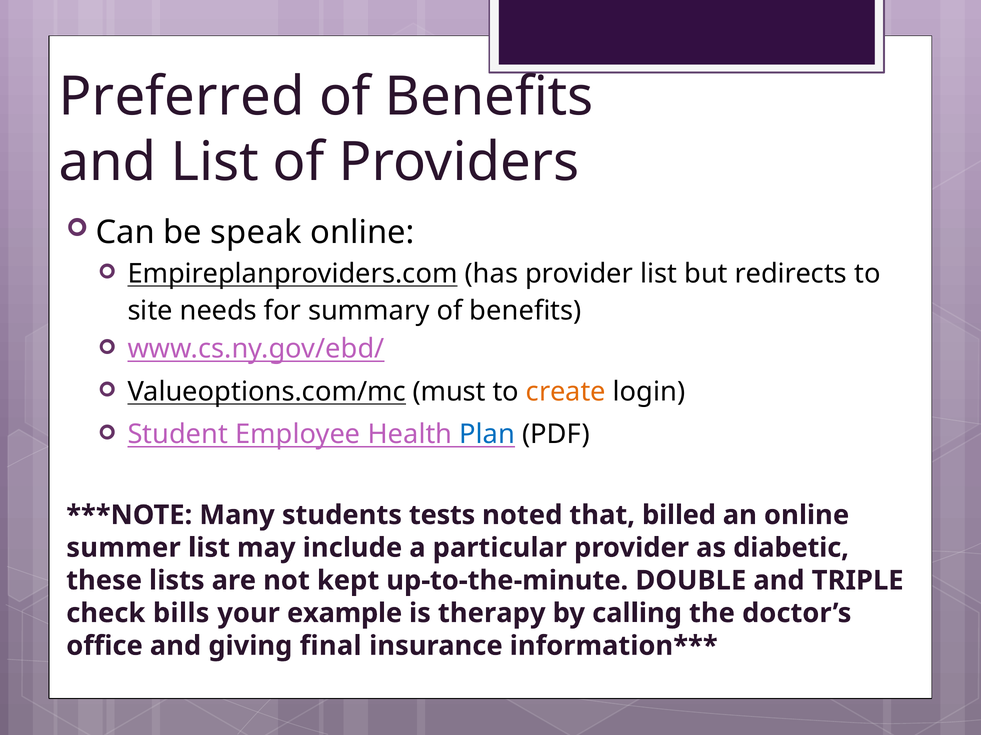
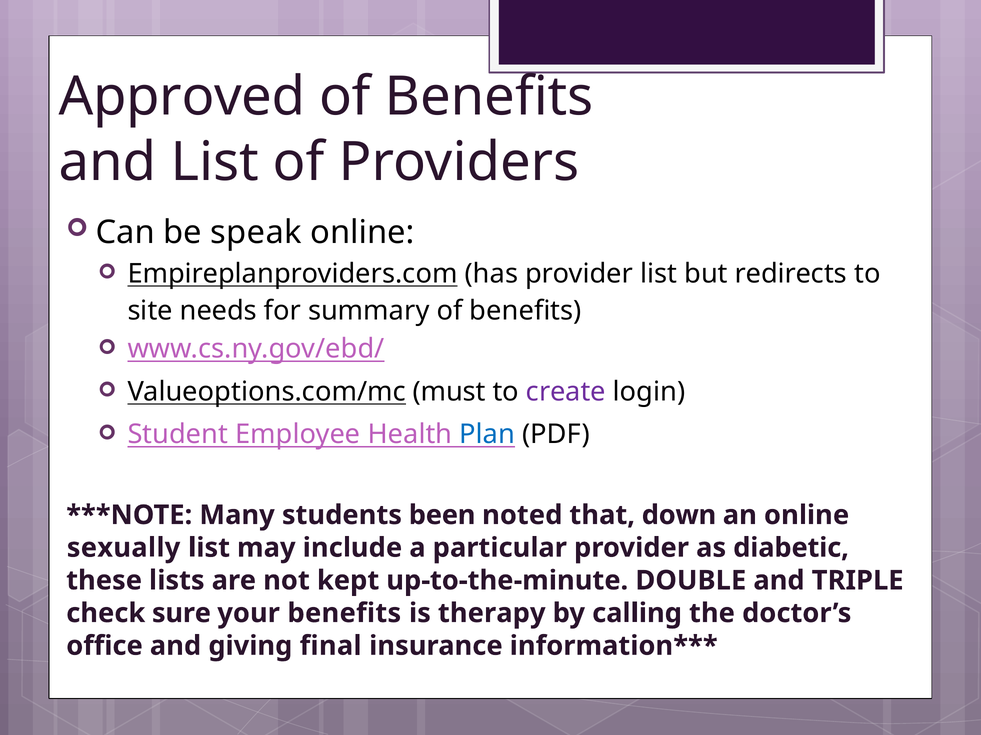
Preferred: Preferred -> Approved (182, 97)
create colour: orange -> purple (566, 392)
tests: tests -> been (442, 516)
billed: billed -> down (679, 516)
summer: summer -> sexually (124, 548)
bills: bills -> sure (181, 614)
your example: example -> benefits (344, 614)
